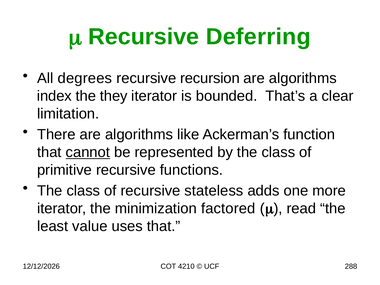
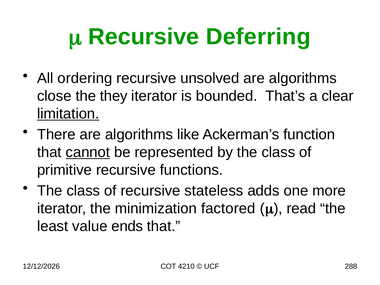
degrees: degrees -> ordering (85, 78)
recursion: recursion -> unsolved (210, 78)
index: index -> close (54, 96)
limitation underline: none -> present (68, 114)
uses: uses -> ends (127, 226)
